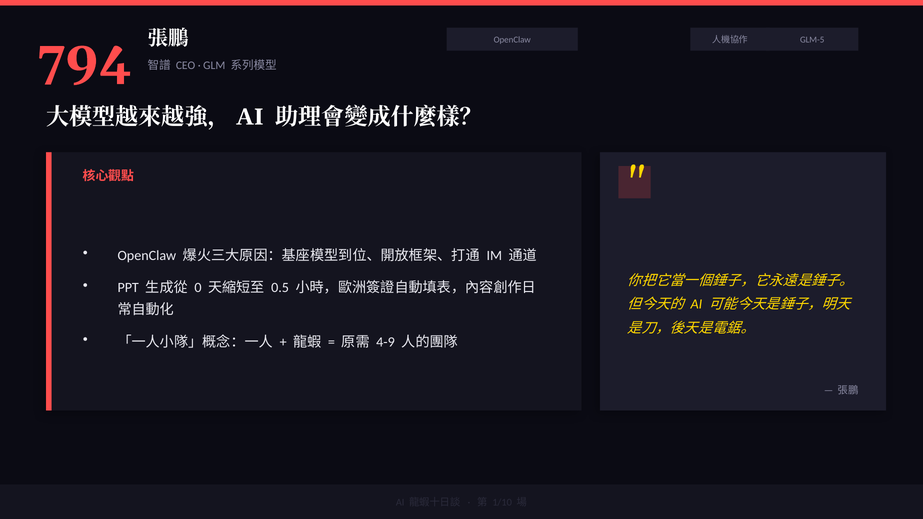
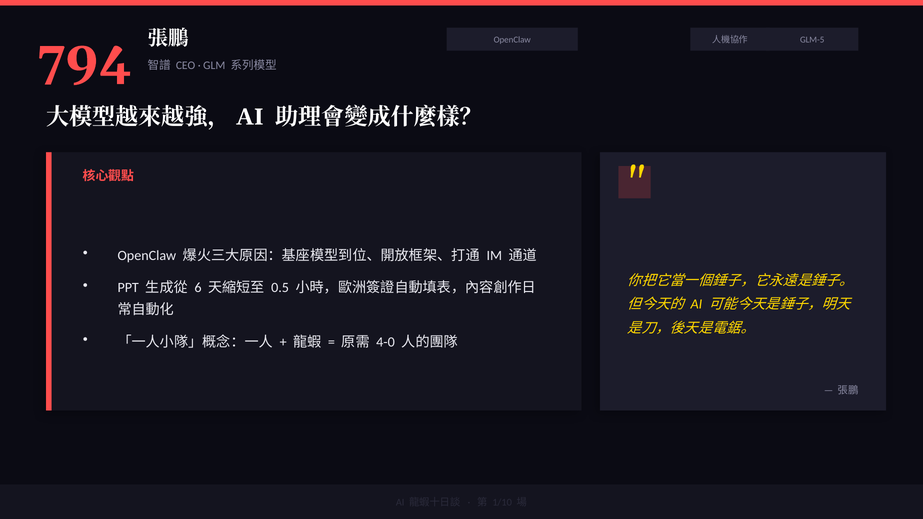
0: 0 -> 6 (198, 288)
4-9: 4-9 -> 4-0 (386, 342)
